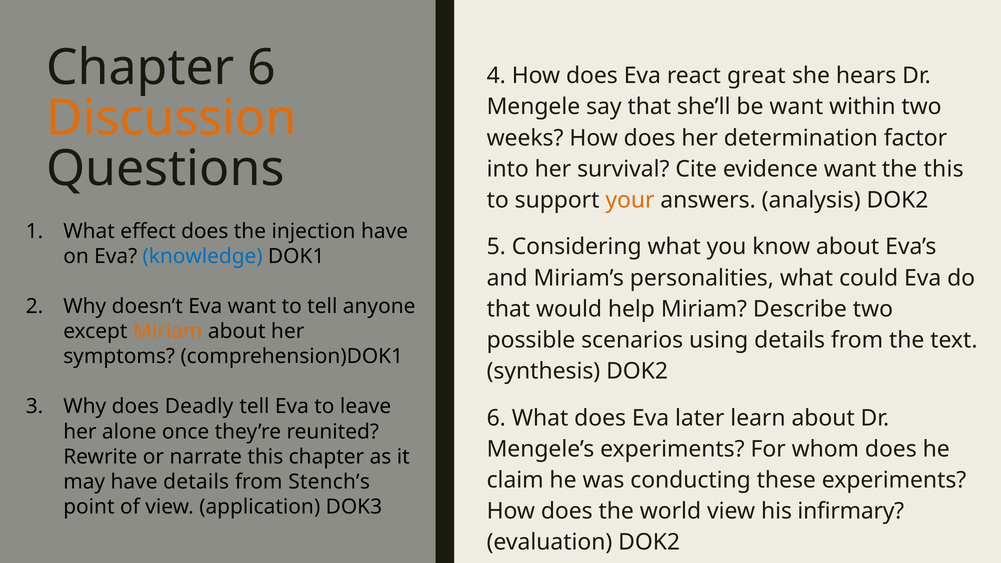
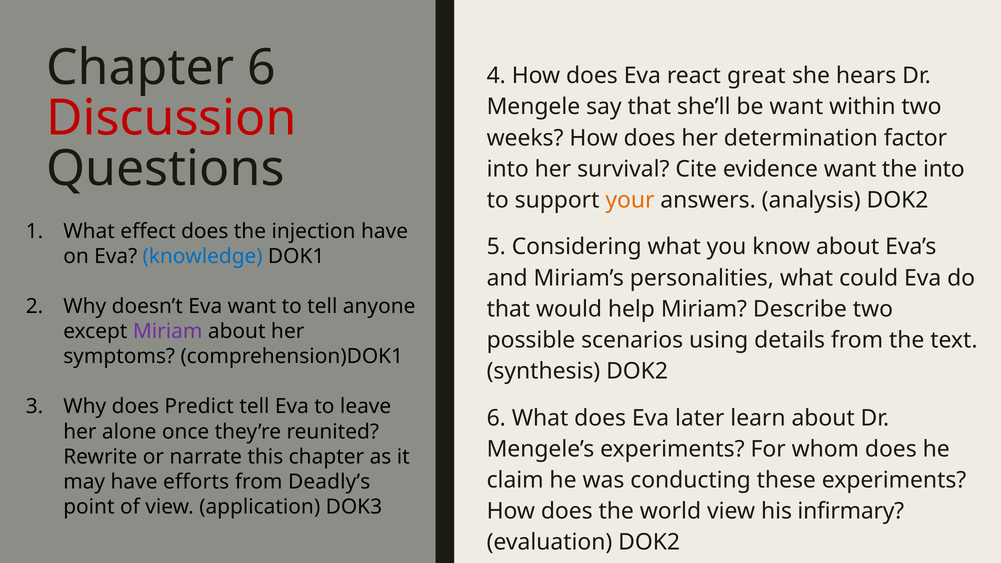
Discussion colour: orange -> red (171, 118)
the this: this -> into (944, 169)
Miriam colour: orange -> purple (168, 332)
Deadly: Deadly -> Predict (199, 407)
have details: details -> efforts (196, 482)
Stench’s: Stench’s -> Deadly’s (329, 482)
